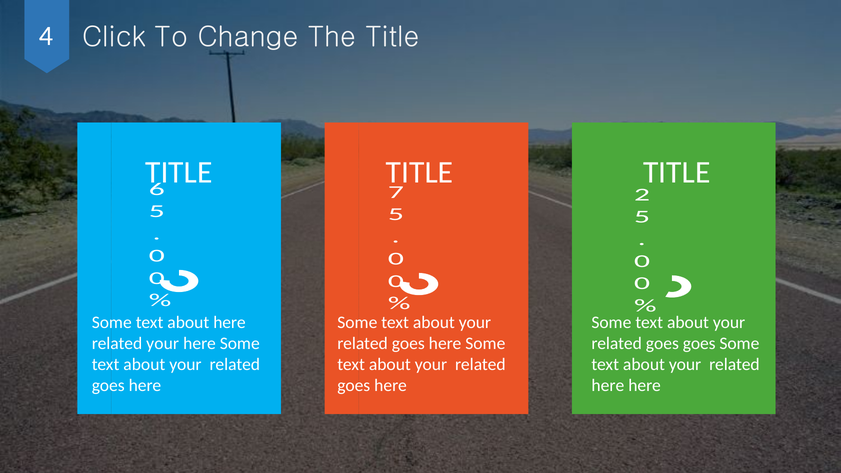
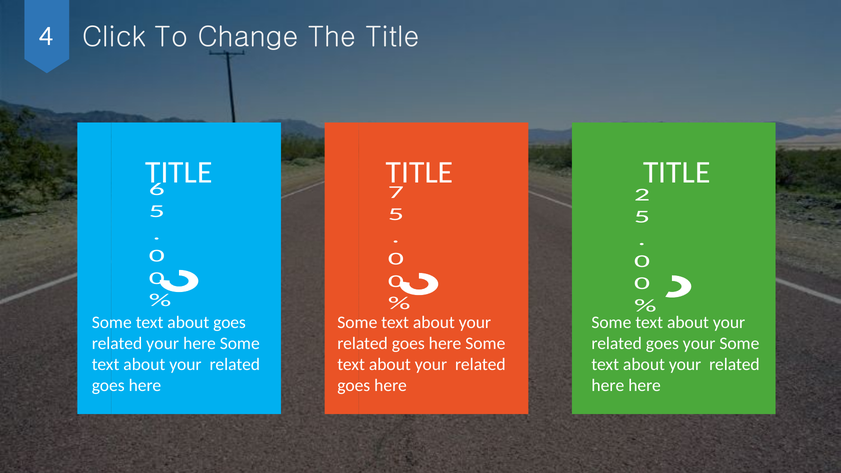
about here: here -> goes (229, 322)
goes goes: goes -> your (699, 343)
